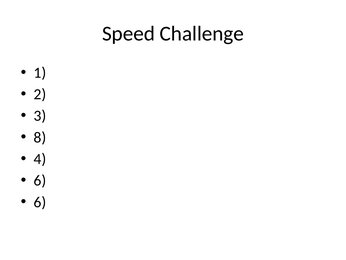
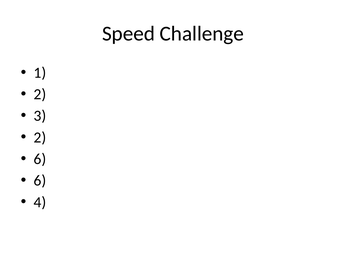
8: 8 -> 2 (40, 137)
4: 4 -> 6 (40, 159)
6: 6 -> 4 (40, 202)
